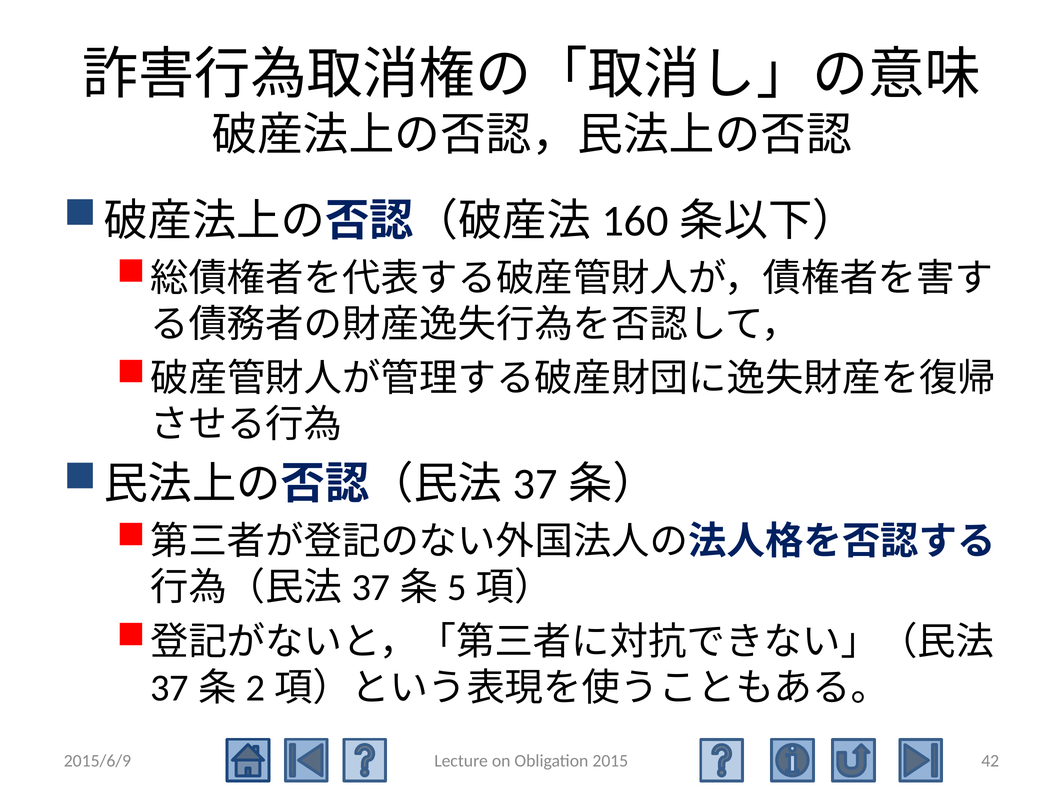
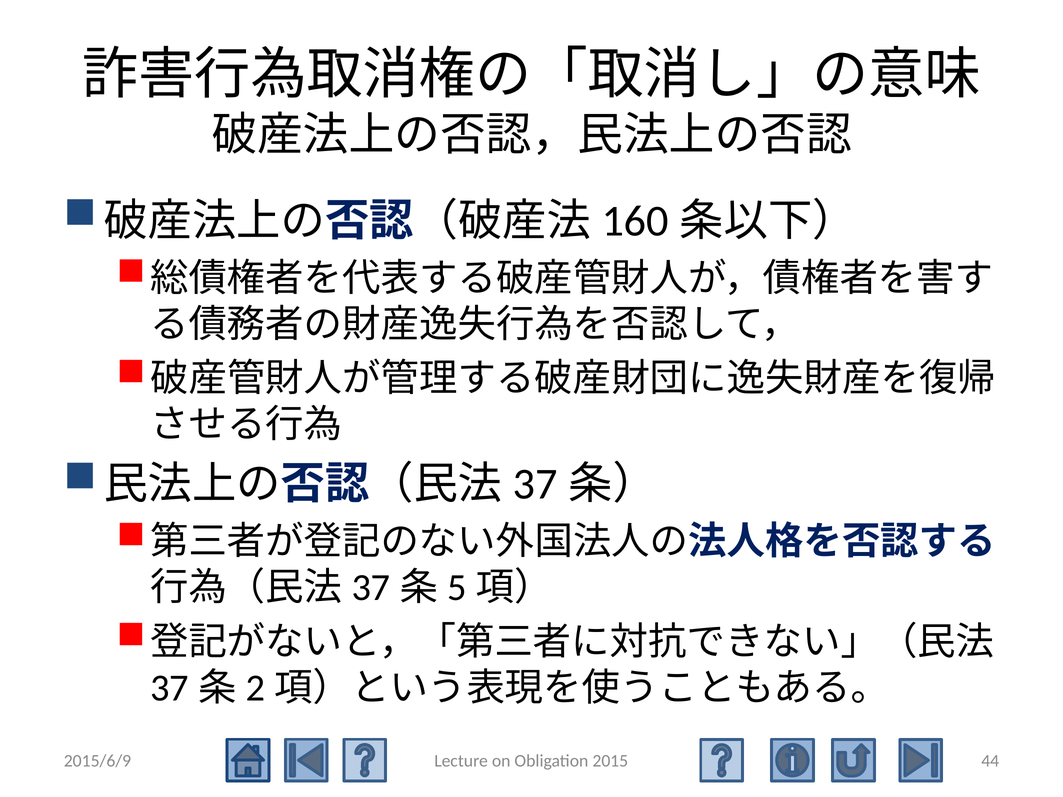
42: 42 -> 44 (990, 761)
